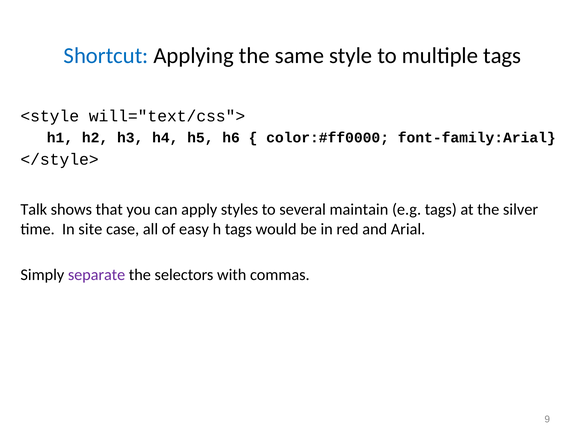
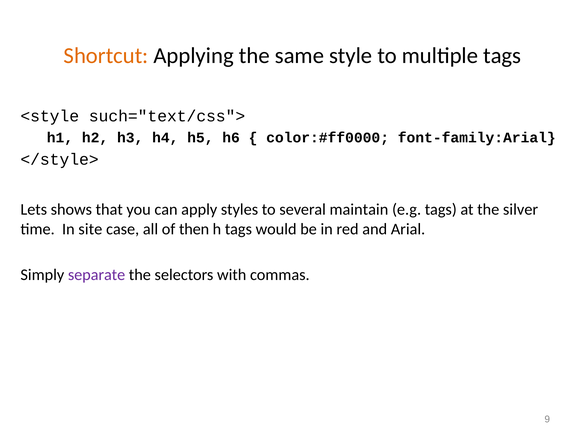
Shortcut colour: blue -> orange (106, 56)
will="text/css">: will="text/css"> -> such="text/css"> (167, 116)
Talk: Talk -> Lets (34, 209)
easy: easy -> then (194, 229)
